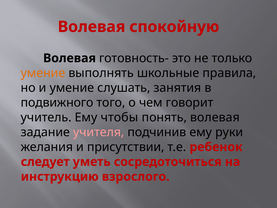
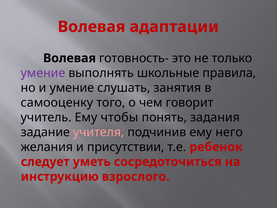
спокойную: спокойную -> адаптации (174, 27)
умение colour: orange -> purple (43, 73)
подвижного: подвижного -> самооценку (57, 102)
понять волевая: волевая -> задания (215, 117)
руки: руки -> него (229, 132)
